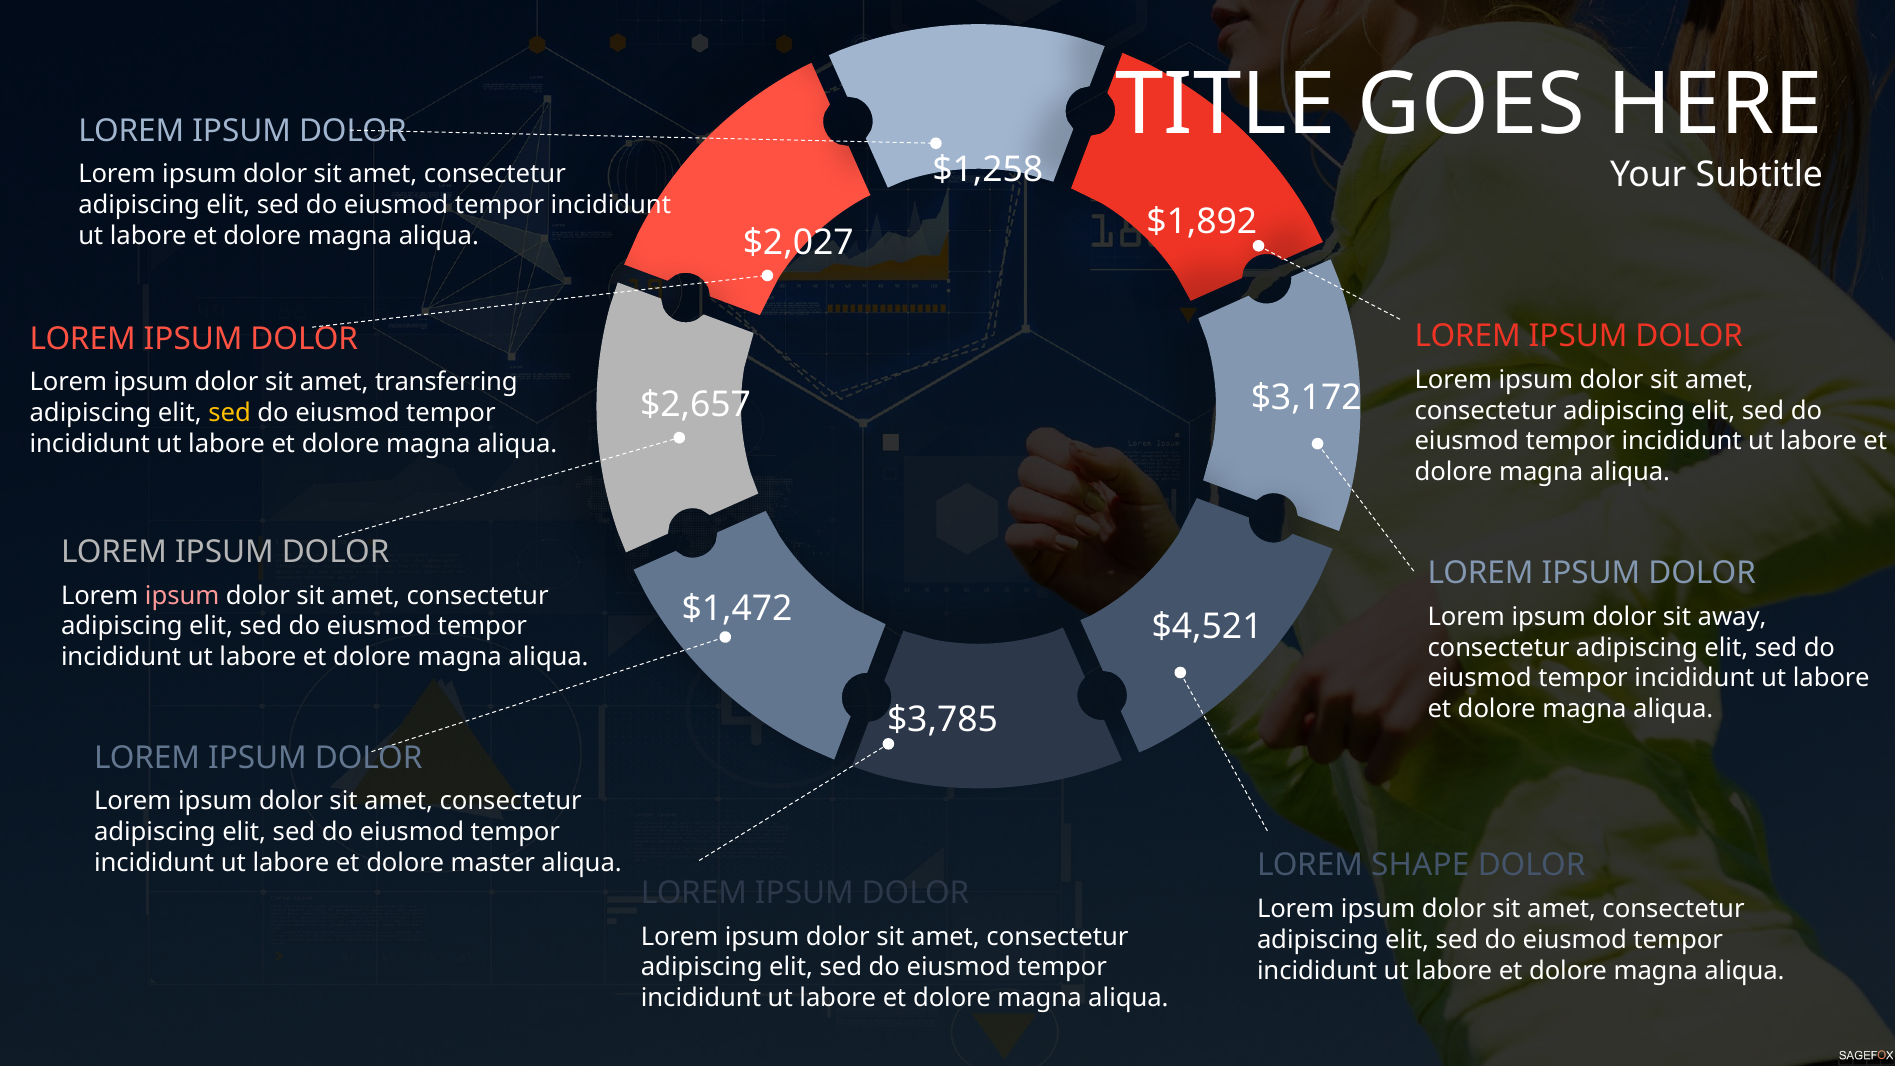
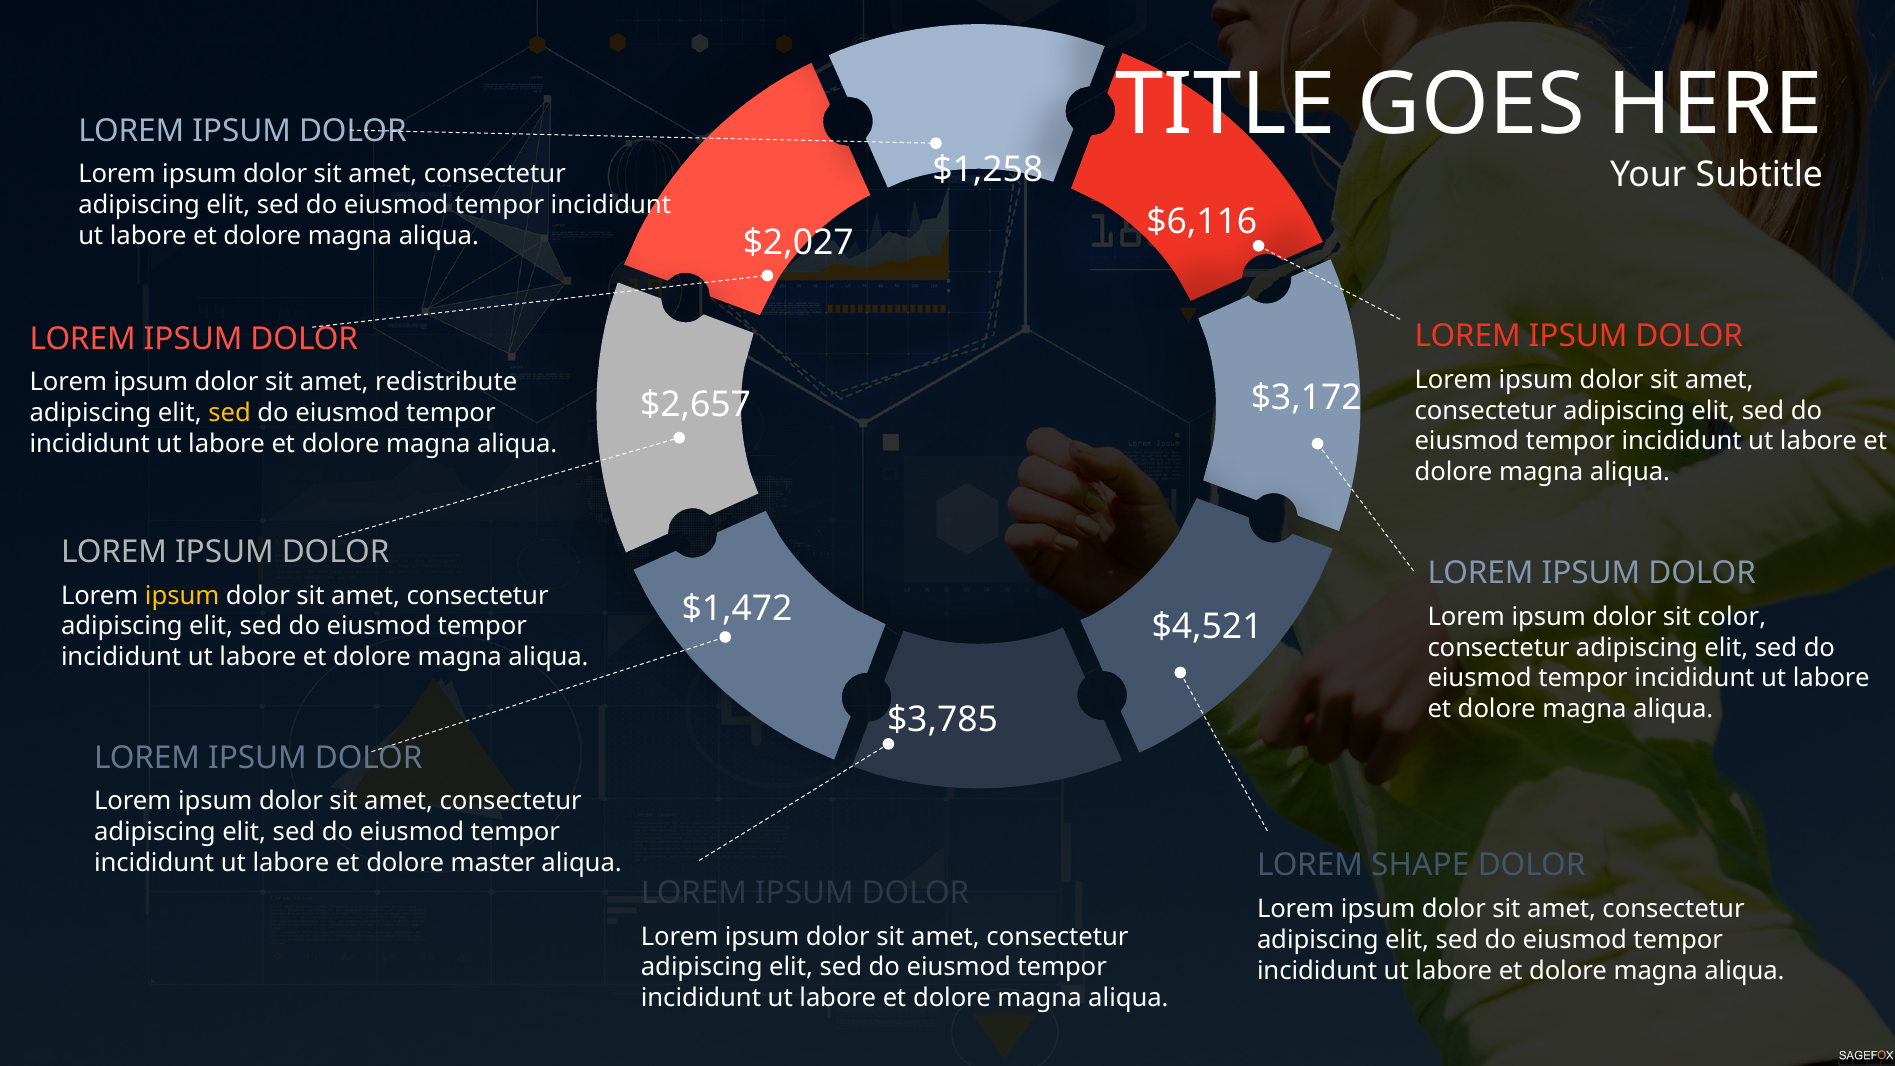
$1,892: $1,892 -> $6,116 (1202, 222)
transferring: transferring -> redistribute (446, 382)
ipsum colour: pink -> yellow (182, 596)
away: away -> color (1732, 617)
